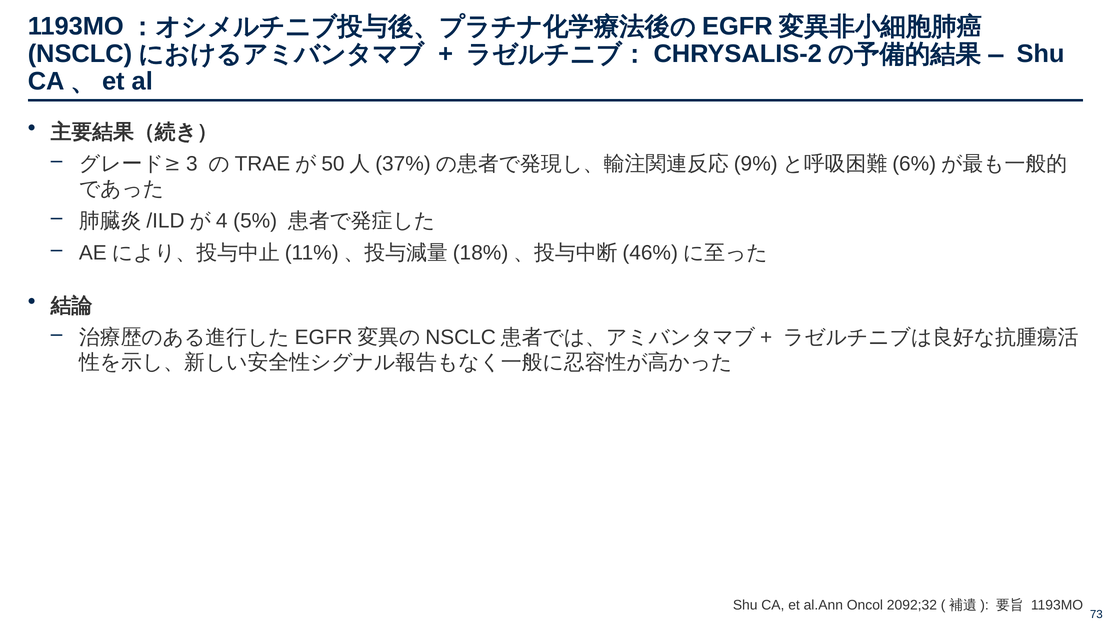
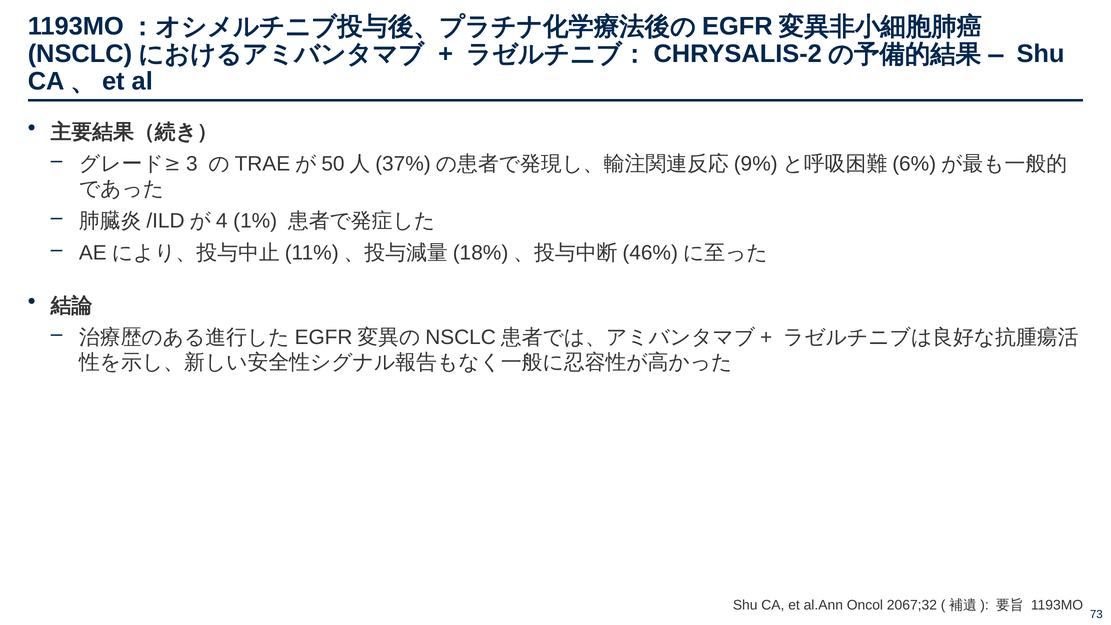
5%: 5% -> 1% (255, 221)
2092;32: 2092;32 -> 2067;32 (912, 605)
